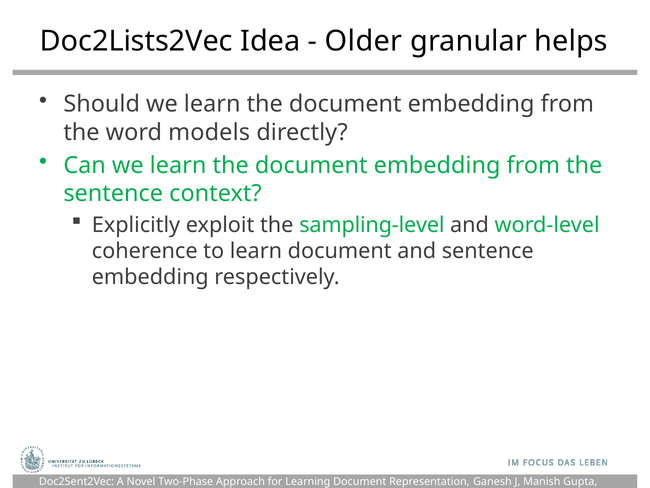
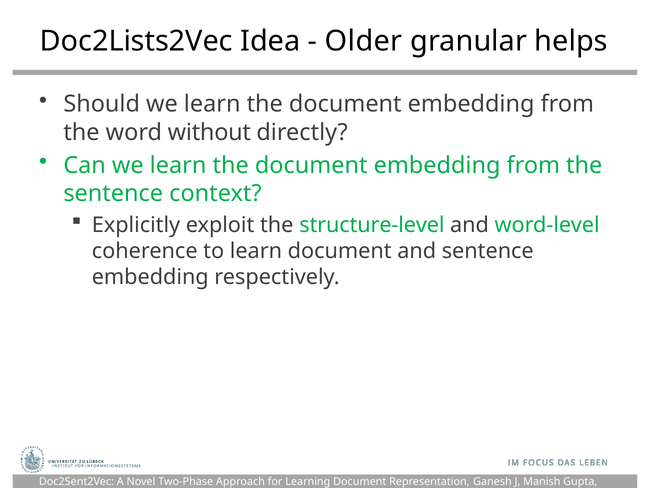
models: models -> without (209, 132)
sampling-level: sampling-level -> structure-level (372, 225)
